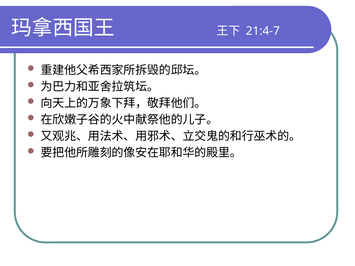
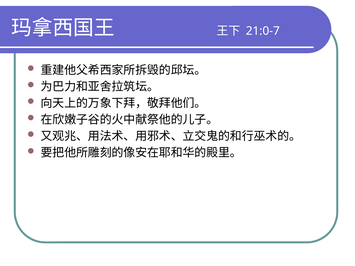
21:4-7: 21:4-7 -> 21:0-7 (263, 31)
